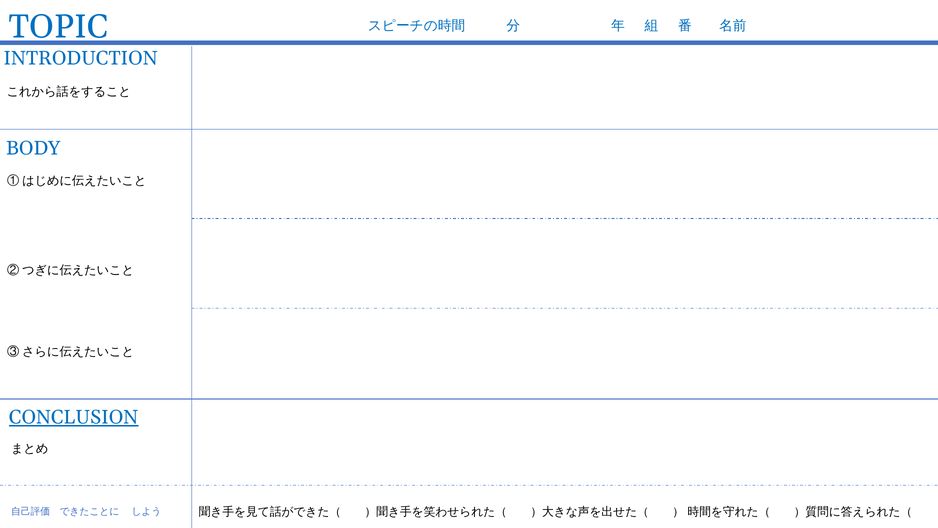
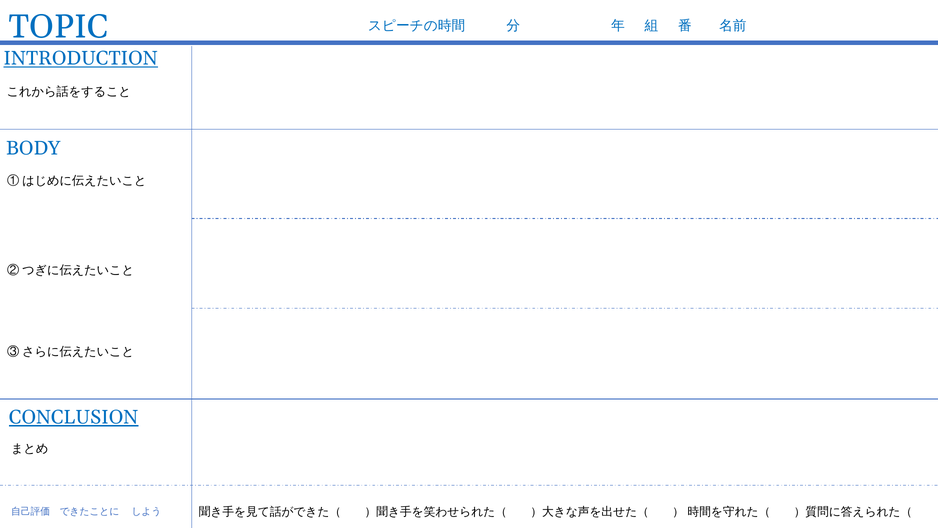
INTRODUCTION underline: none -> present (81, 58)
